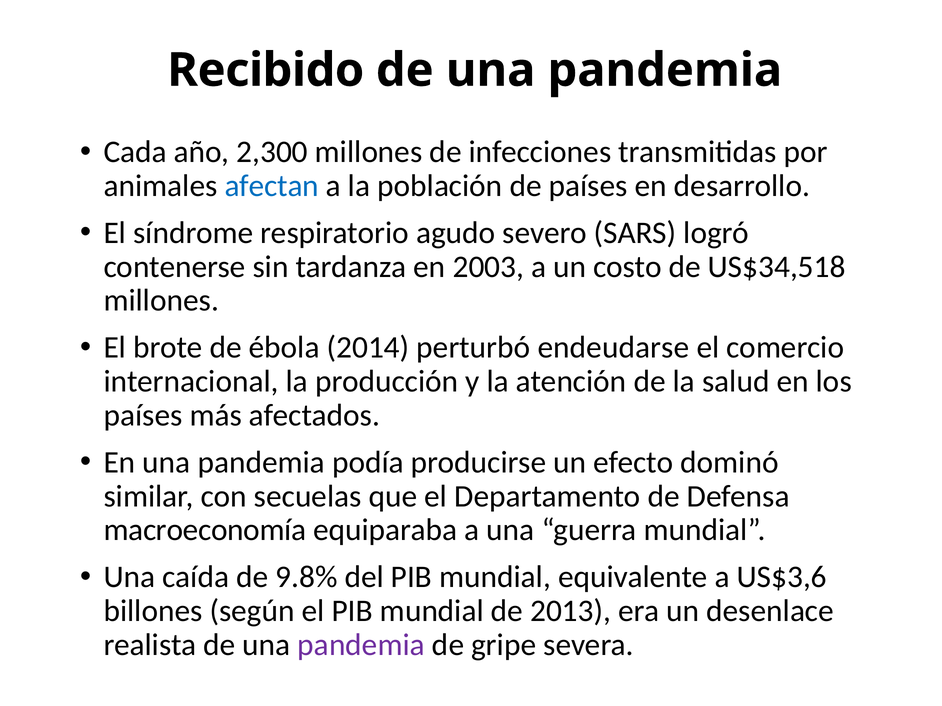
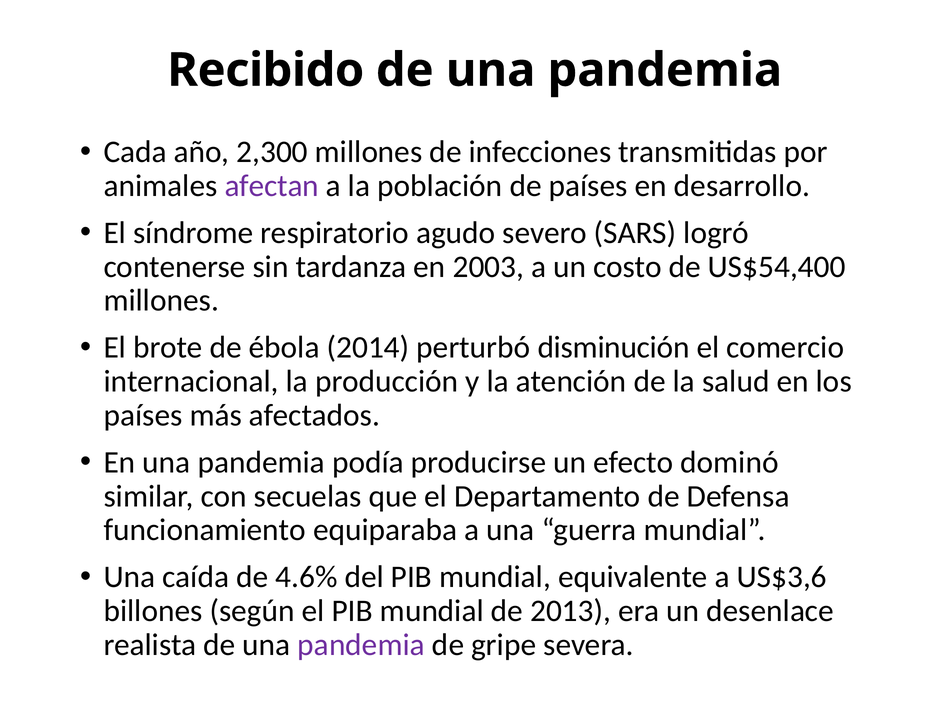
afectan colour: blue -> purple (272, 186)
US$34,518: US$34,518 -> US$54,400 (777, 267)
endeudarse: endeudarse -> disminución (614, 348)
macroeconomía: macroeconomía -> funcionamiento (205, 530)
9.8%: 9.8% -> 4.6% (306, 577)
